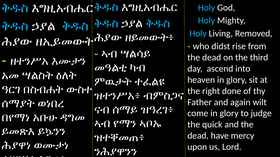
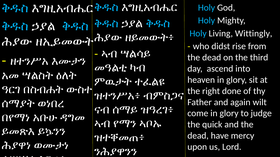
Removed: Removed -> Wittingly (254, 34)
